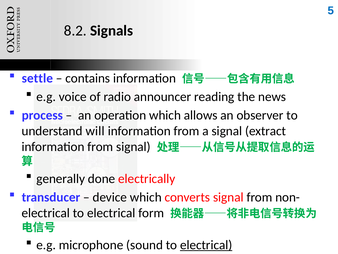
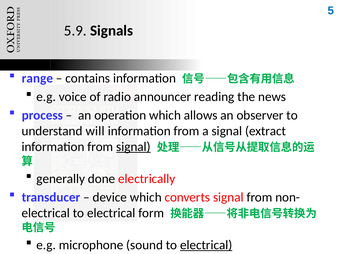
8.2: 8.2 -> 5.9 (75, 31)
settle: settle -> range (37, 78)
signal underline: none -> present (133, 146)
